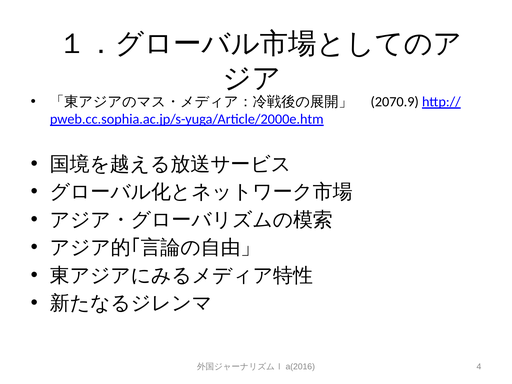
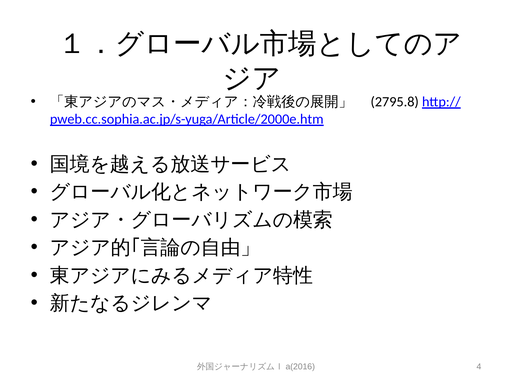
2070.9: 2070.9 -> 2795.8 (395, 102)
